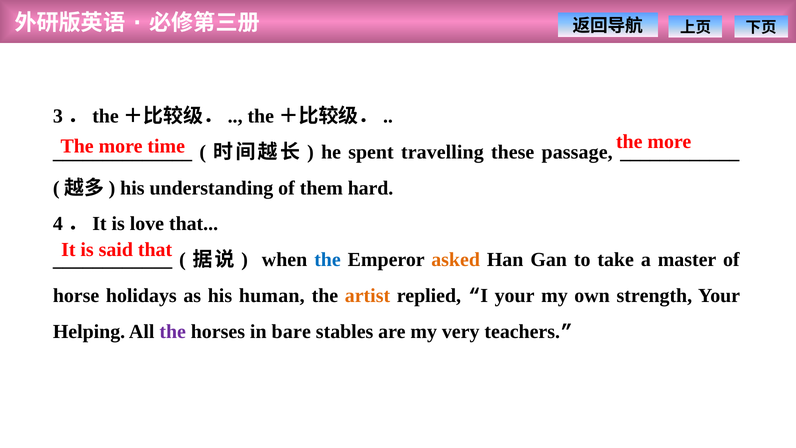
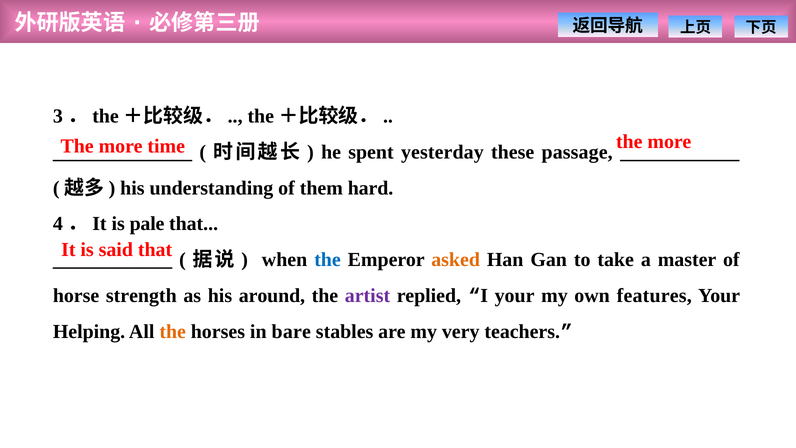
travelling: travelling -> yesterday (442, 152)
love: love -> pale (147, 224)
holidays: holidays -> strength (141, 295)
human: human -> around (272, 295)
artist colour: orange -> purple (367, 295)
strength: strength -> features (654, 295)
the colour: purple -> orange (173, 331)
